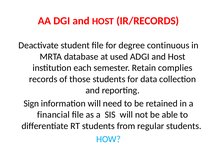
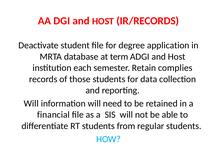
continuous: continuous -> application (168, 45)
used: used -> term (119, 57)
Sign: Sign -> Will (31, 103)
